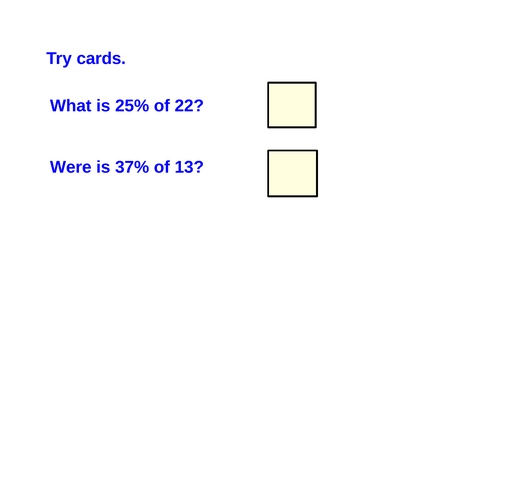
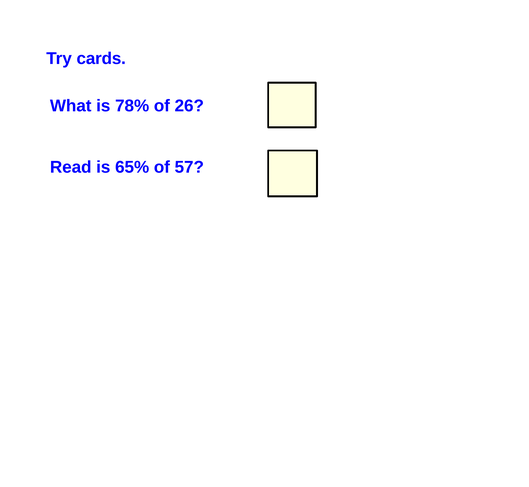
25%: 25% -> 78% (132, 106)
22: 22 -> 26 (189, 106)
Were: Were -> Read (71, 167)
37%: 37% -> 65% (132, 167)
13: 13 -> 57 (189, 167)
